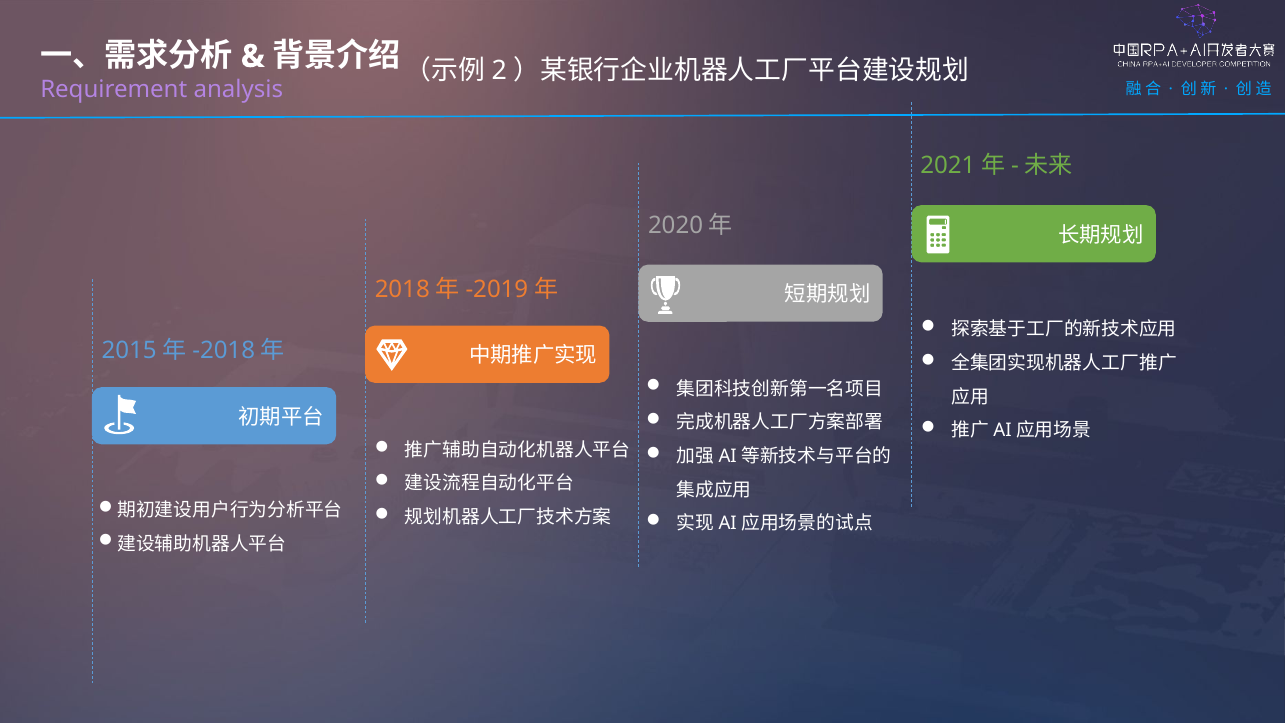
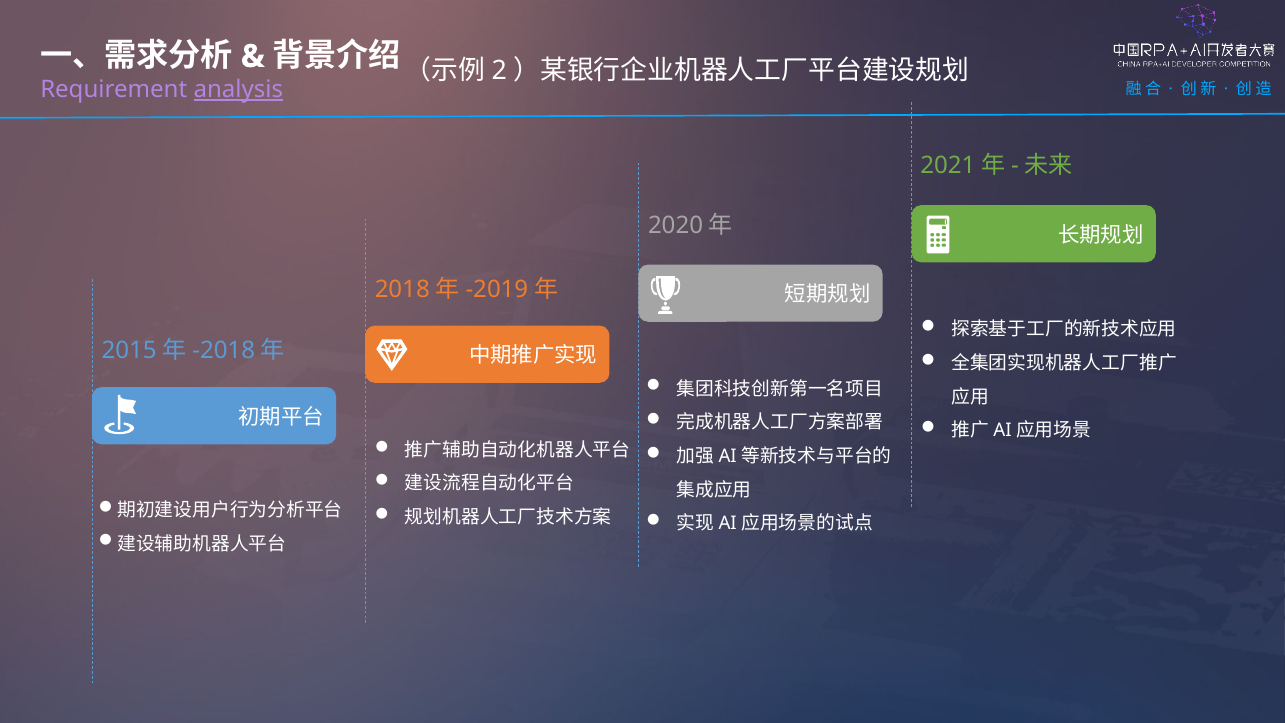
analysis underline: none -> present (238, 90)
